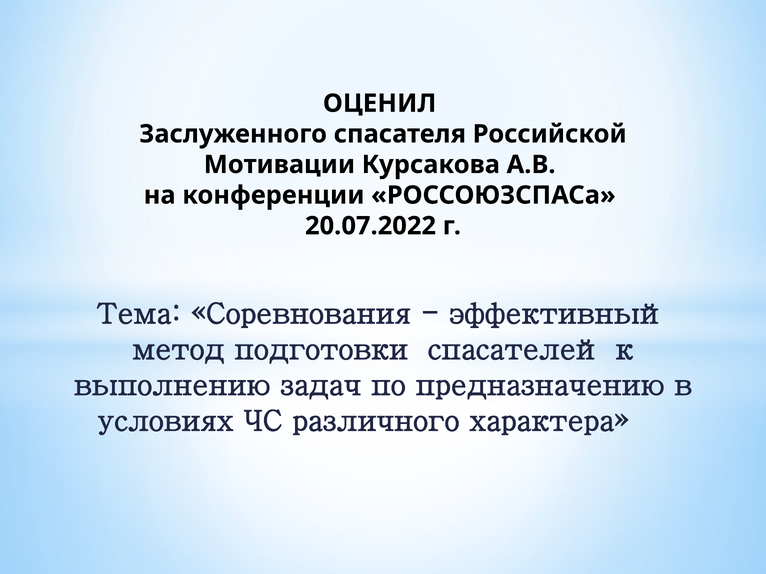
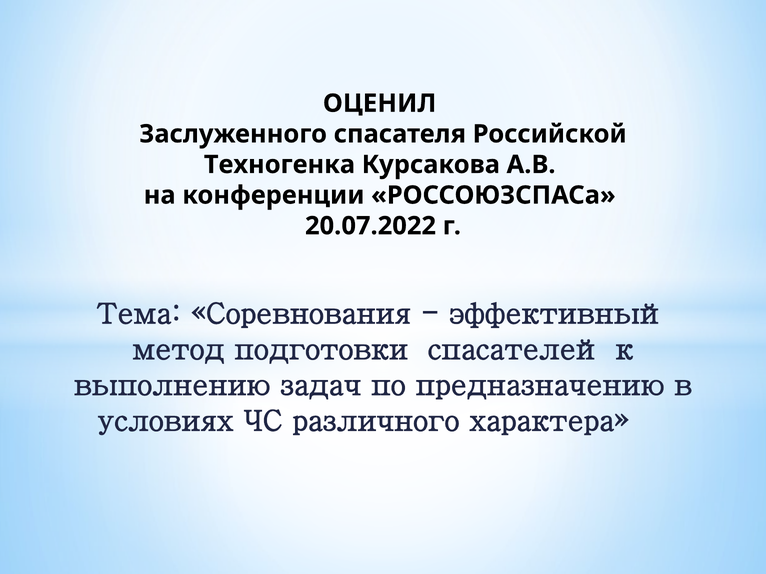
Мотивации: Мотивации -> Техногенка (279, 165)
